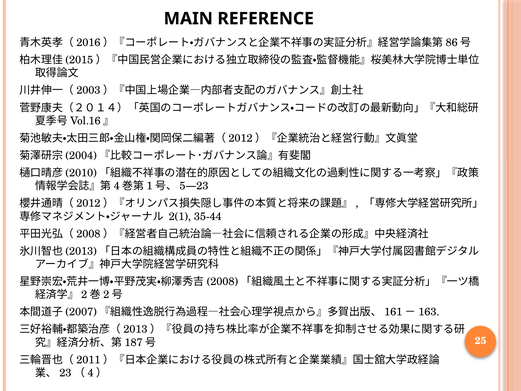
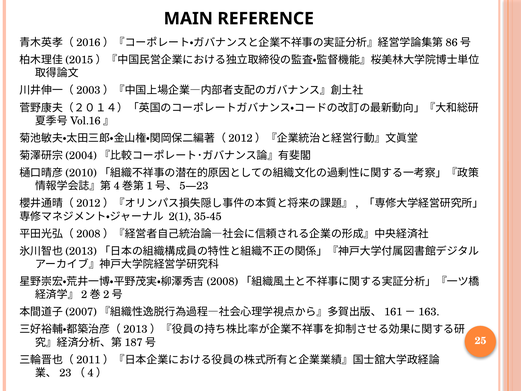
35-44: 35-44 -> 35-45 (208, 216)
